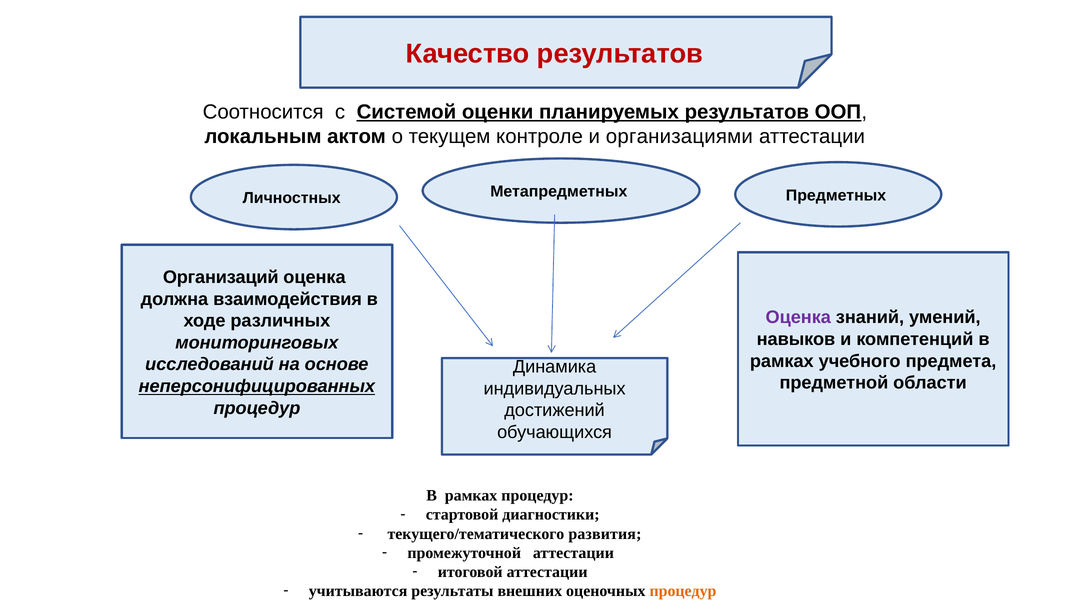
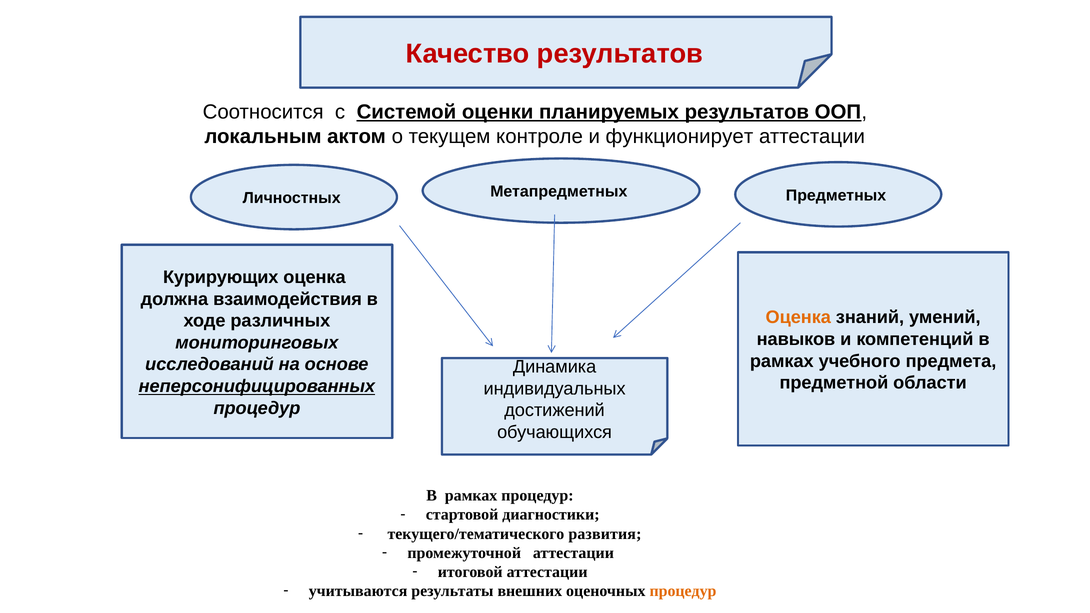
организациями: организациями -> функционирует (679, 136)
Организаций: Организаций -> Курирующих (221, 277)
Оценка colour: purple -> orange (798, 318)
